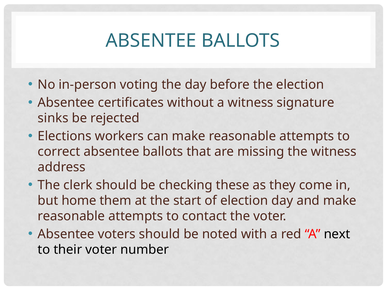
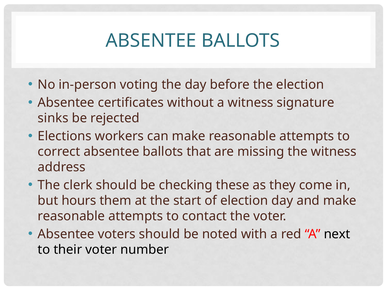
home: home -> hours (79, 201)
